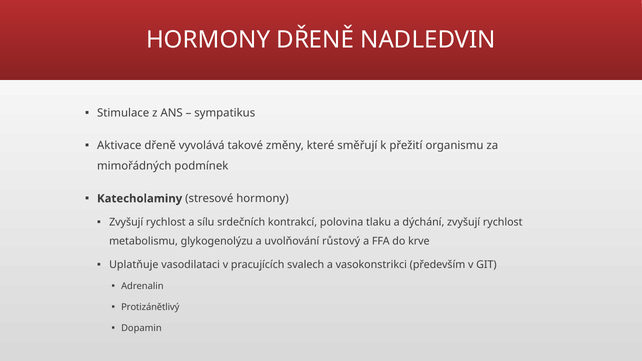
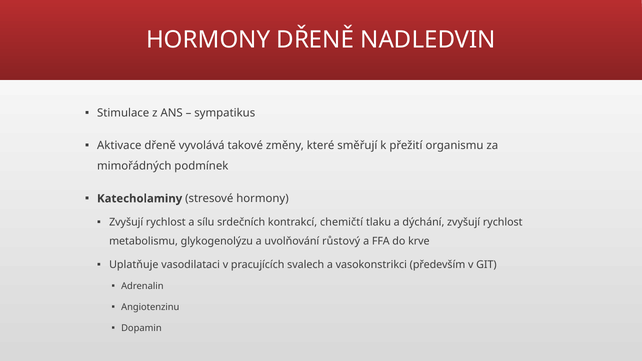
polovina: polovina -> chemičtí (342, 222)
Protizánětlivý: Protizánětlivý -> Angiotenzinu (150, 307)
